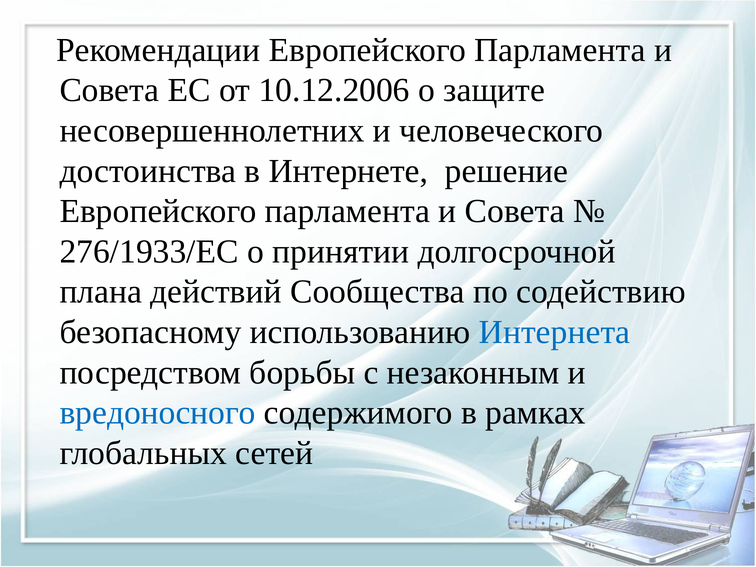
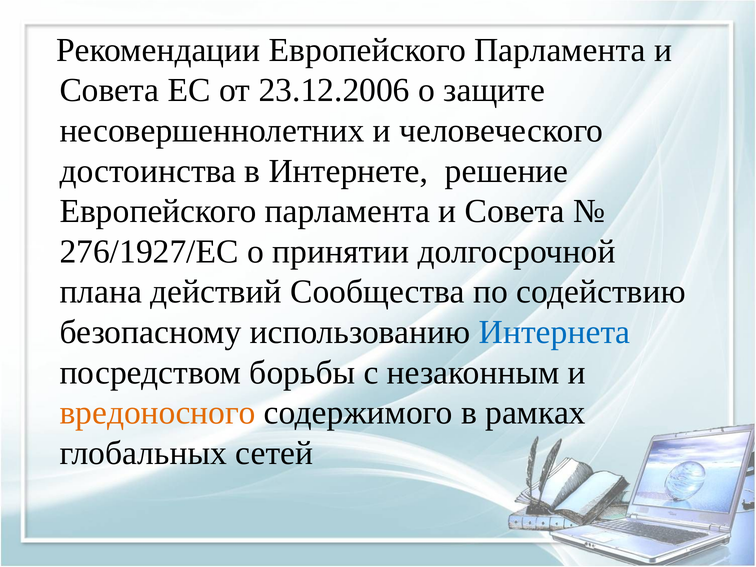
10.12.2006: 10.12.2006 -> 23.12.2006 (334, 90)
276/1933/ЕС: 276/1933/ЕС -> 276/1927/ЕС (149, 252)
вредоносного colour: blue -> orange (158, 413)
